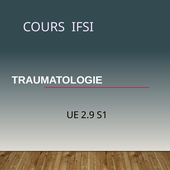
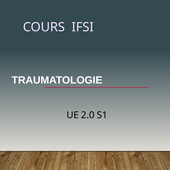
2.9: 2.9 -> 2.0 (88, 115)
